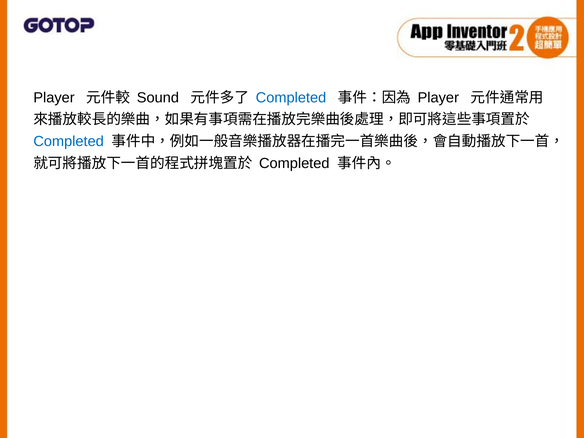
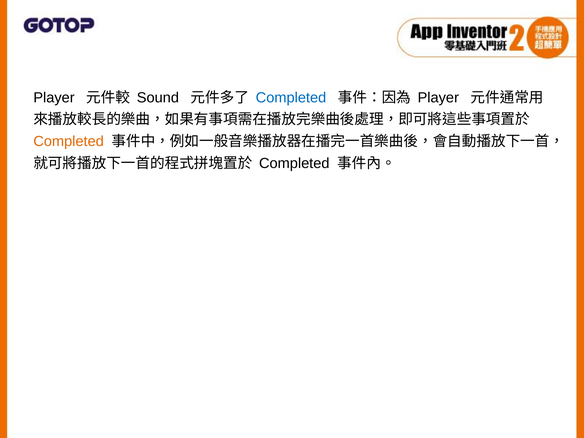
Completed colour: blue -> orange (69, 141)
